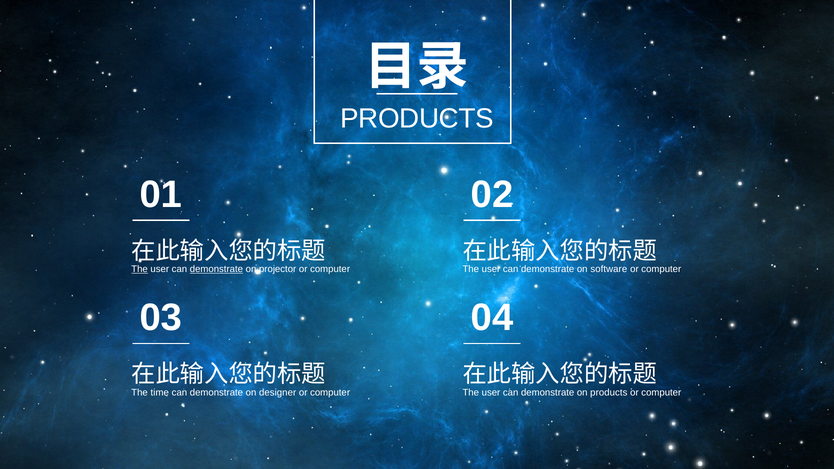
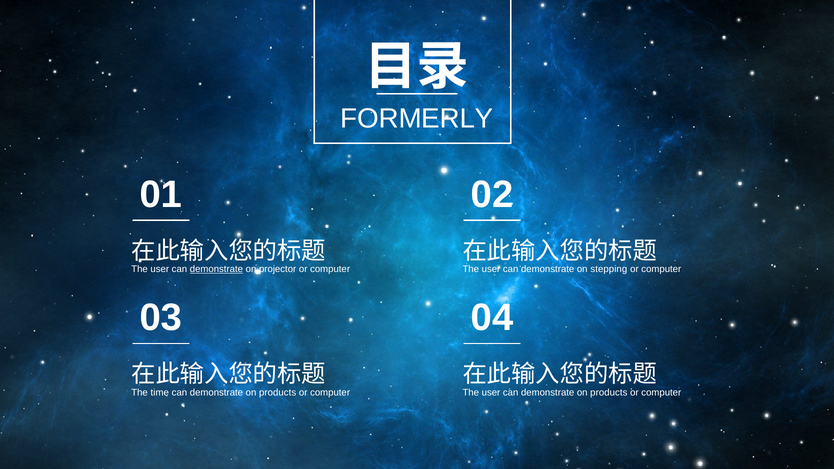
PRODUCTS: PRODUCTS -> FORMERLY (417, 118)
The underline: present -> none (140, 269)
software: software -> stepping (609, 269)
designer: designer -> products (278, 393)
